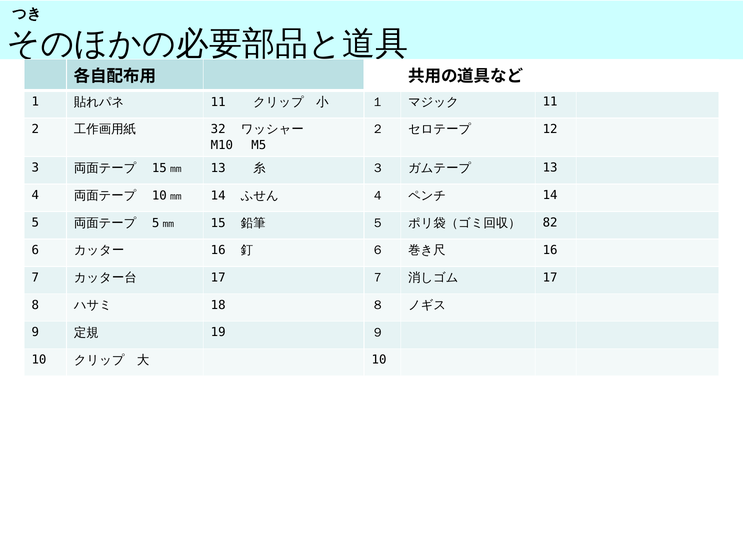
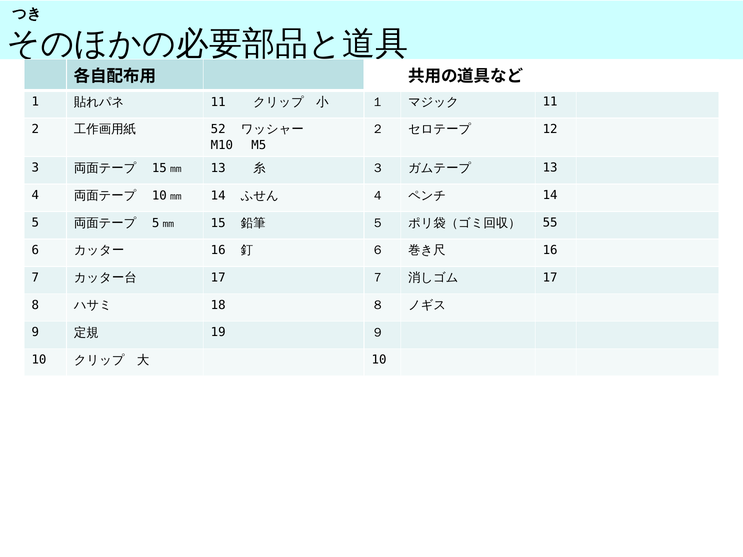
32: 32 -> 52 (218, 129)
82: 82 -> 55 (550, 223)
